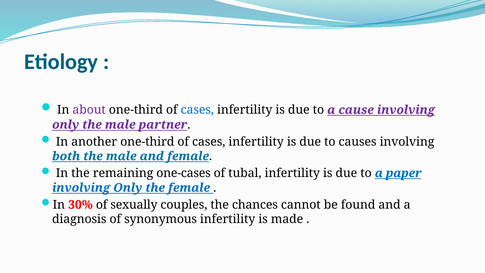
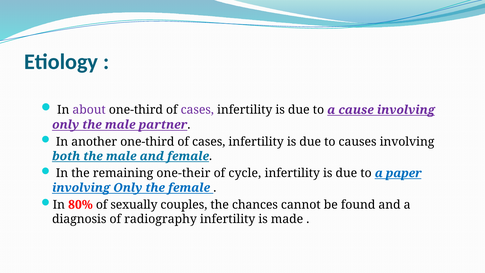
cases colour: blue -> purple (197, 110)
one-cases: one-cases -> one-their (183, 173)
tubal: tubal -> cycle (245, 173)
30%: 30% -> 80% (80, 205)
synonymous: synonymous -> radiography (160, 219)
